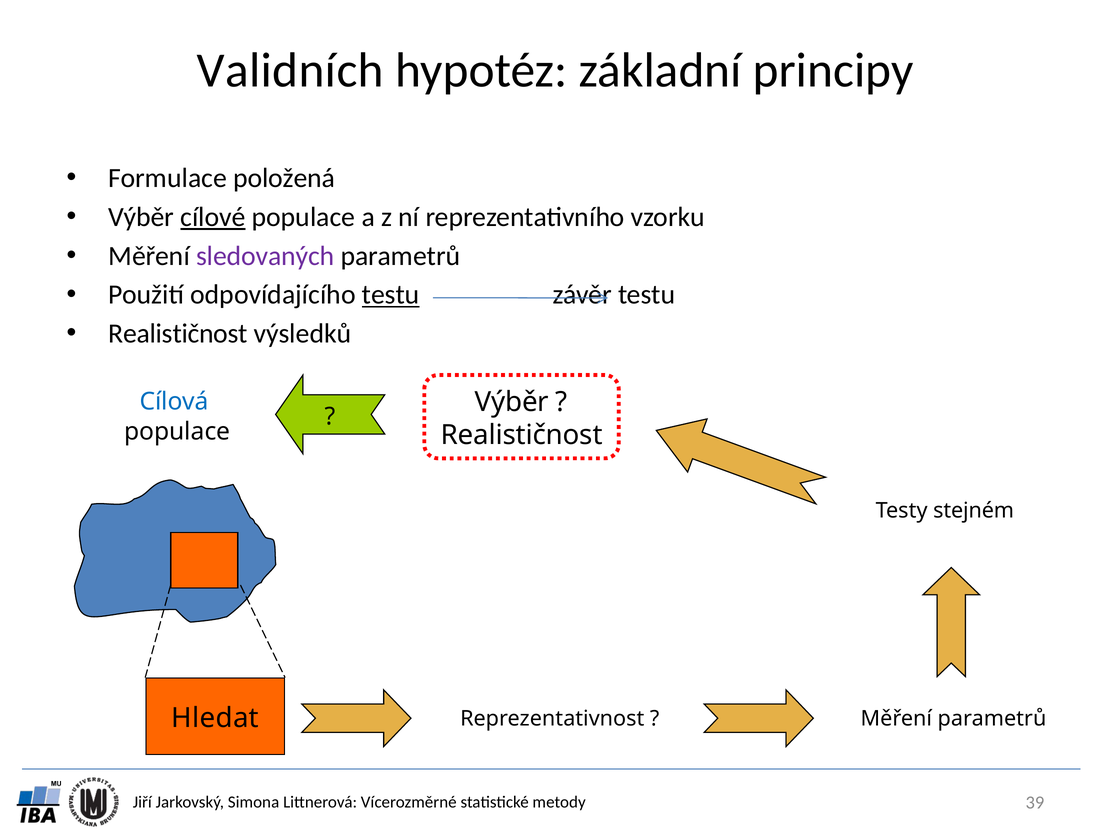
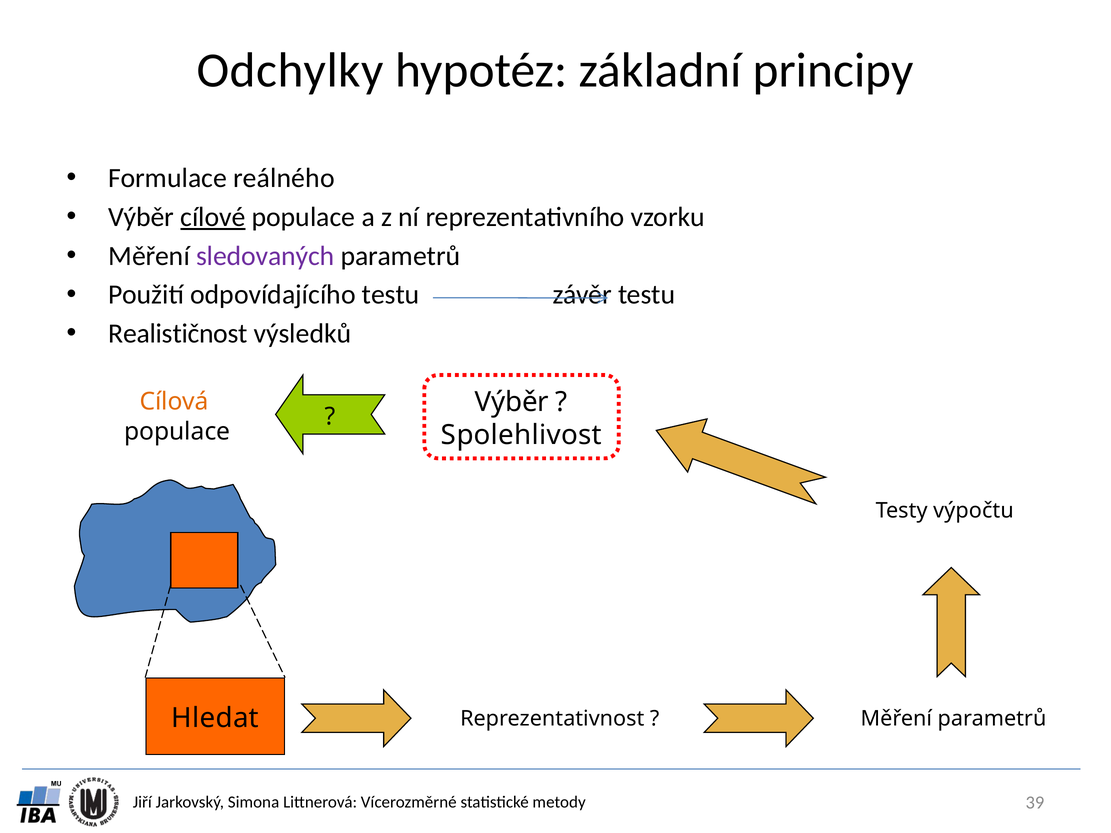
Validních: Validních -> Odchylky (290, 70)
položená: položená -> reálného (284, 178)
testu underline: present -> none (391, 295)
Cílová colour: blue -> orange (174, 402)
Realističnost: Realističnost -> Spolehlivost (521, 435)
stejném: stejném -> výpočtu (973, 511)
